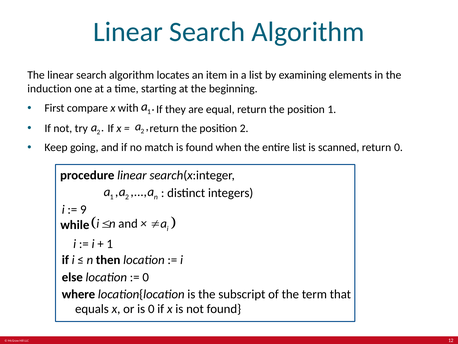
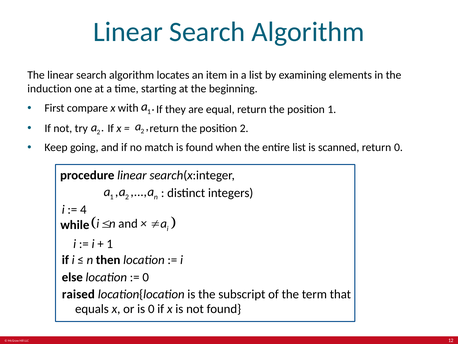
9: 9 -> 4 (83, 209)
where: where -> raised (78, 294)
